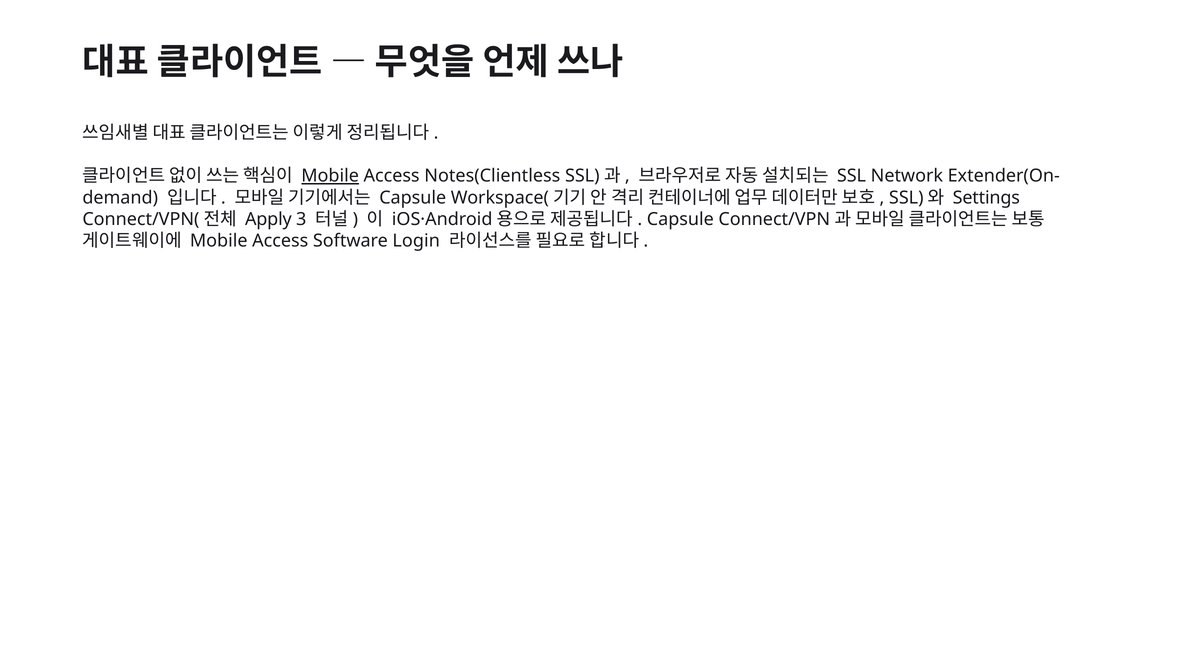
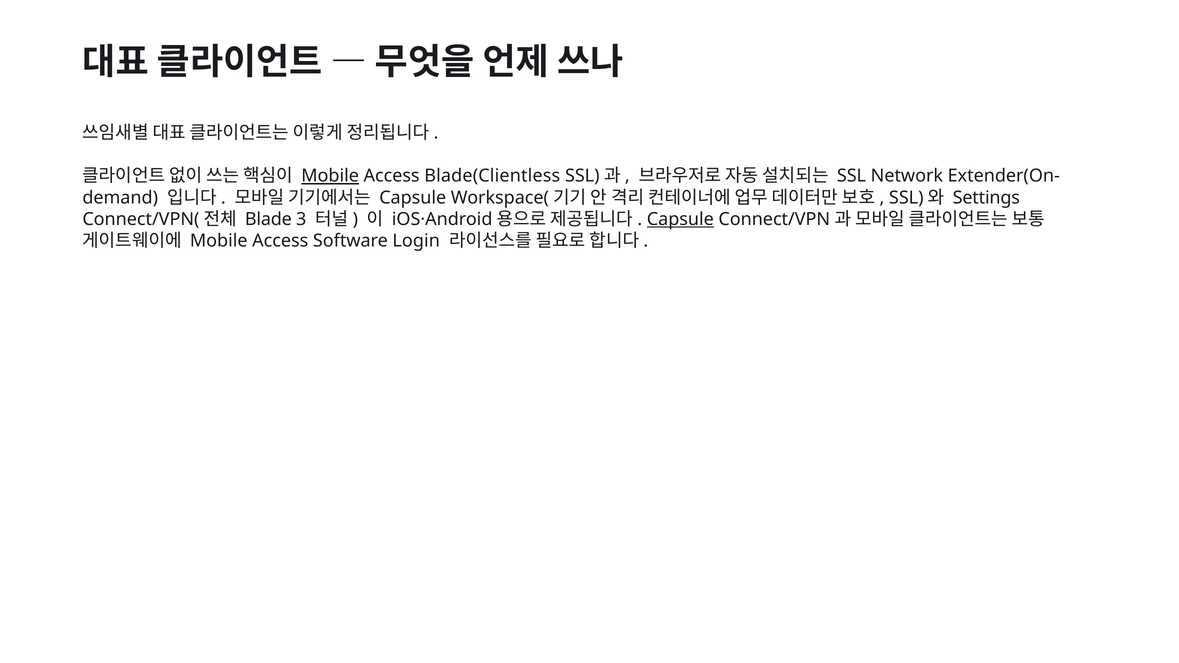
Notes(Clientless: Notes(Clientless -> Blade(Clientless (492, 176)
Apply: Apply -> Blade (268, 219)
Capsule underline: none -> present (680, 219)
